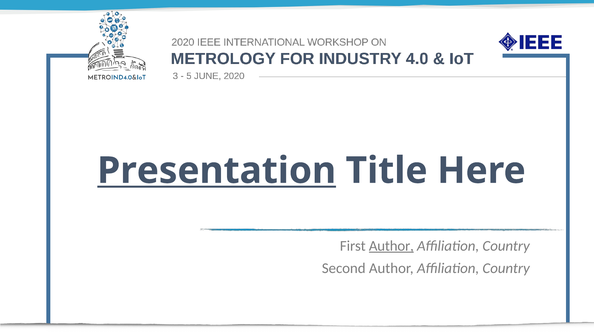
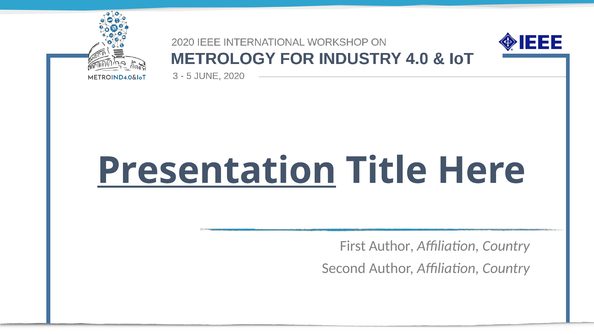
Author underline: present -> none (391, 246)
